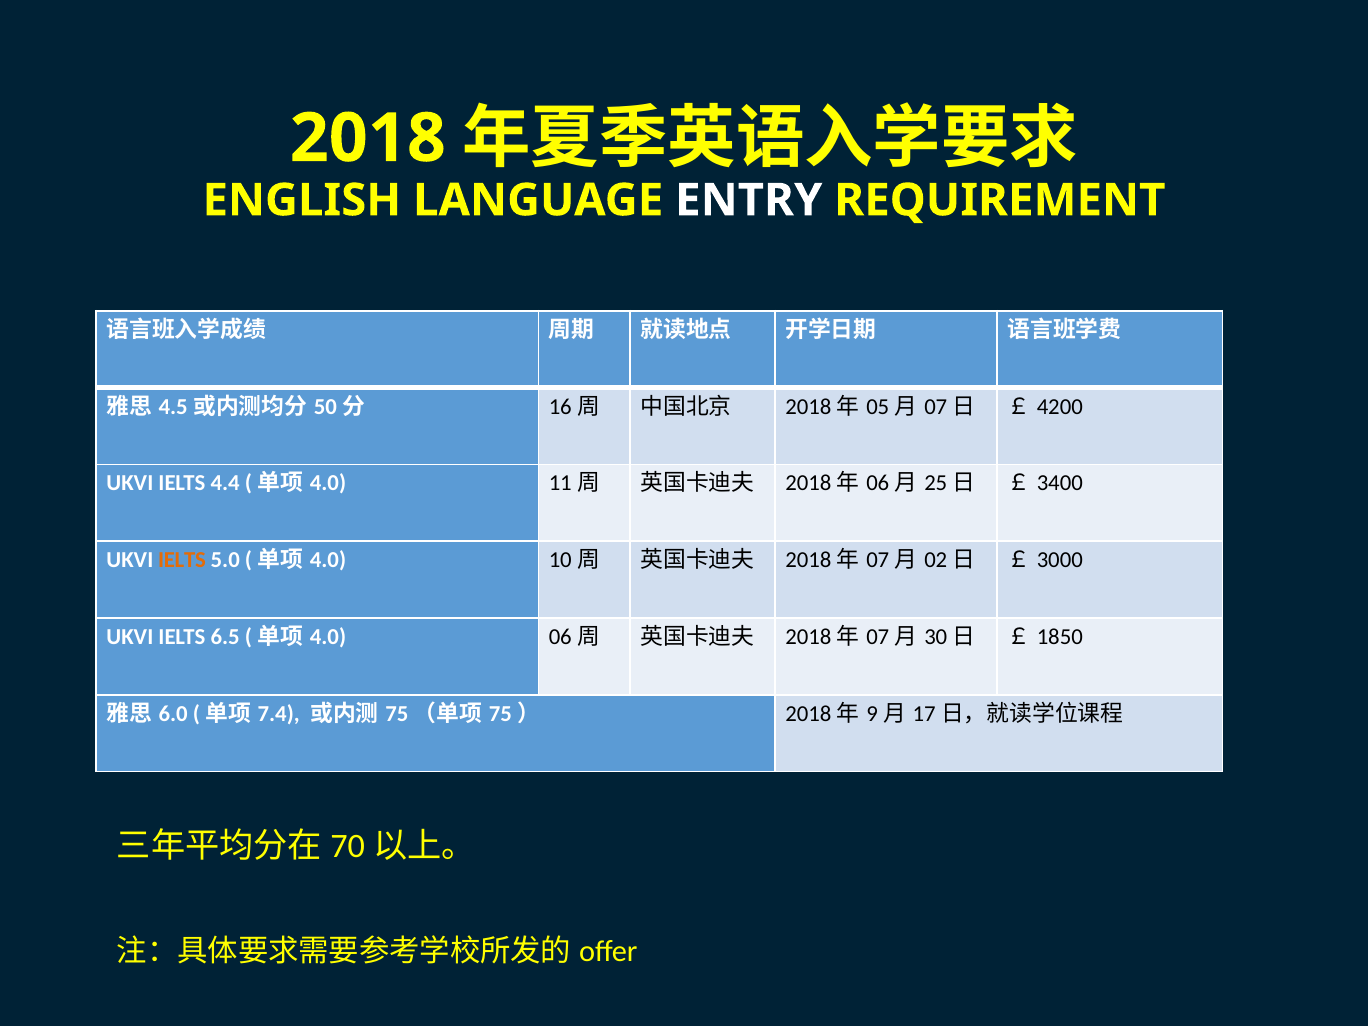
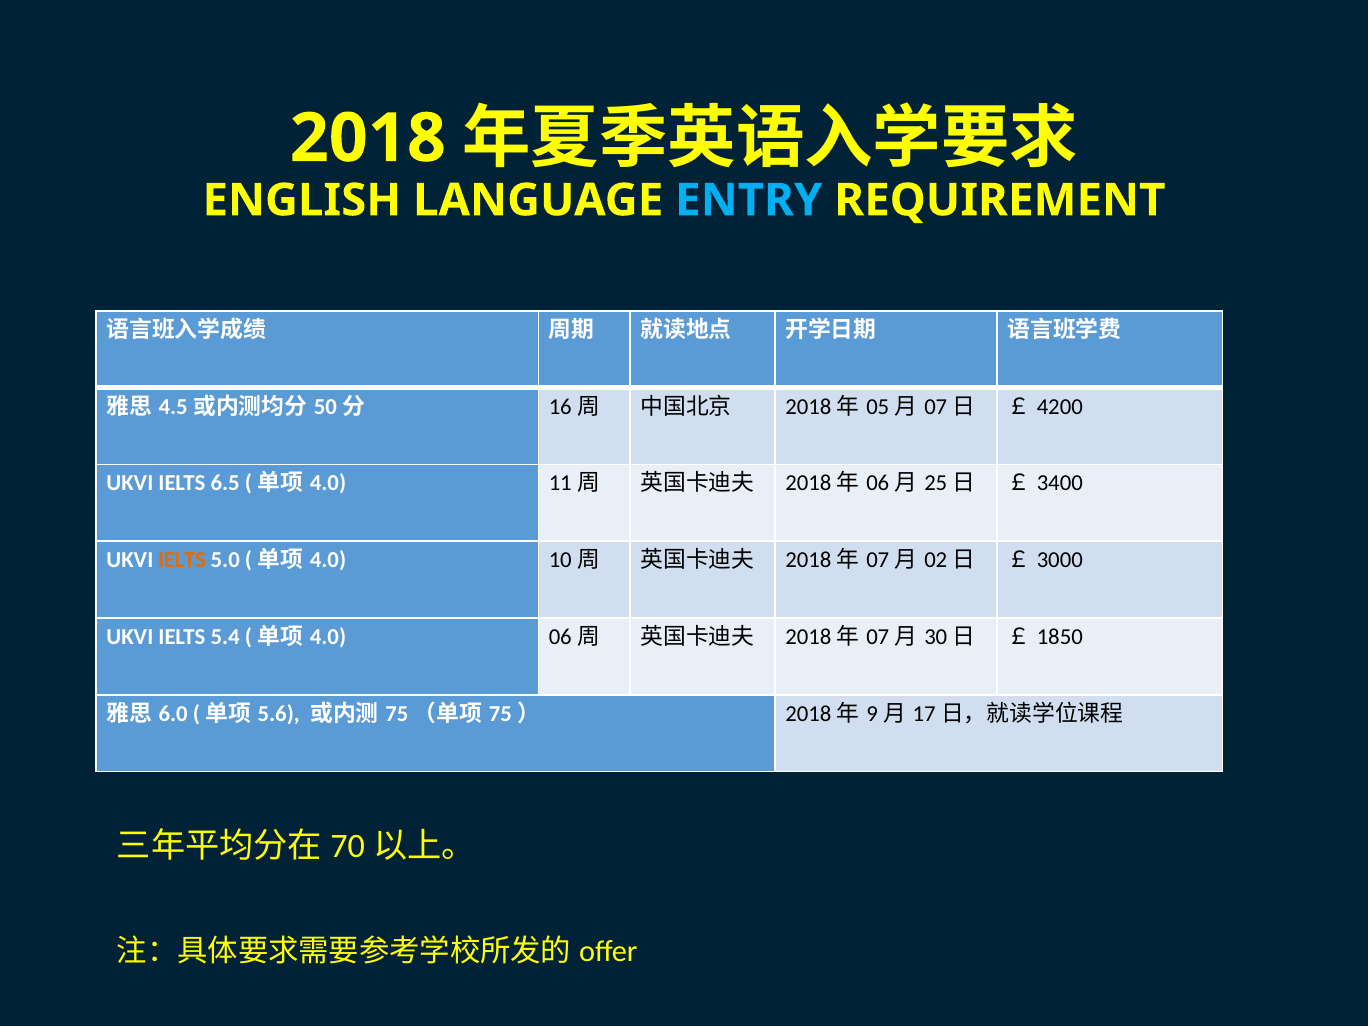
ENTRY colour: white -> light blue (749, 200)
4.4: 4.4 -> 6.5 (225, 483)
6.5: 6.5 -> 5.4 (225, 637)
7.4: 7.4 -> 5.6 (279, 714)
